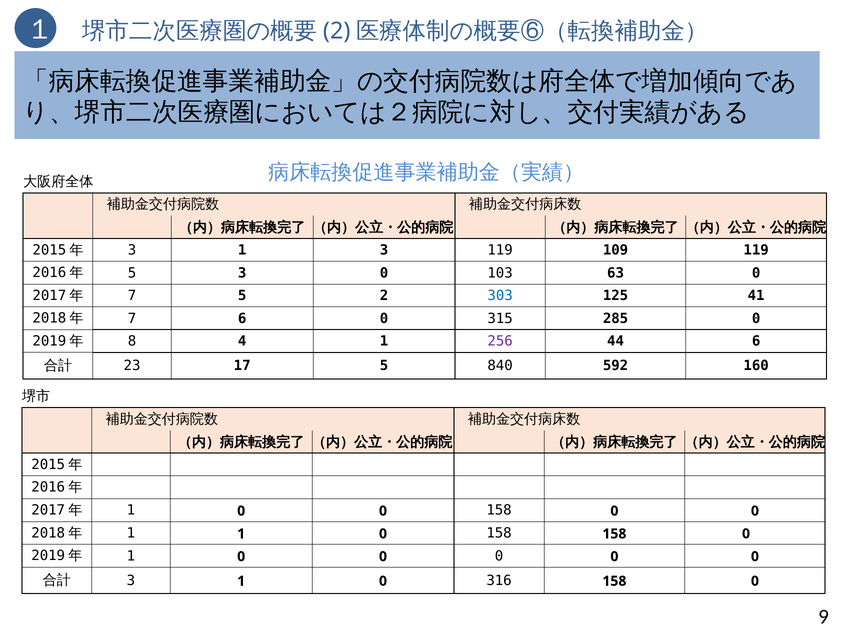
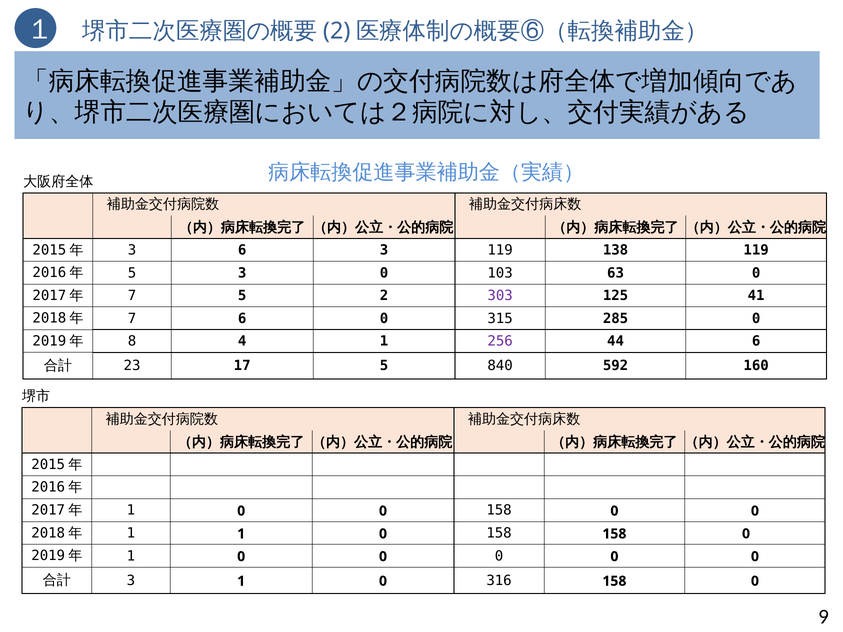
1: 1 -> 6 (242, 250)
109: 109 -> 138 (616, 250)
303 colour: blue -> purple (500, 296)
